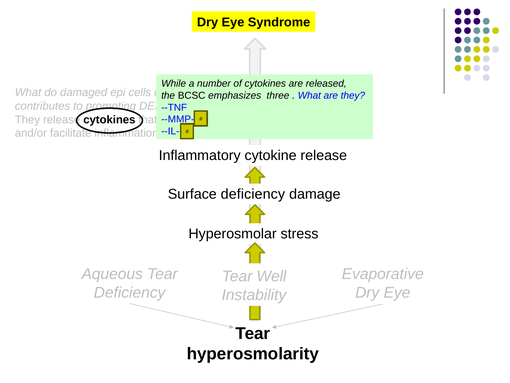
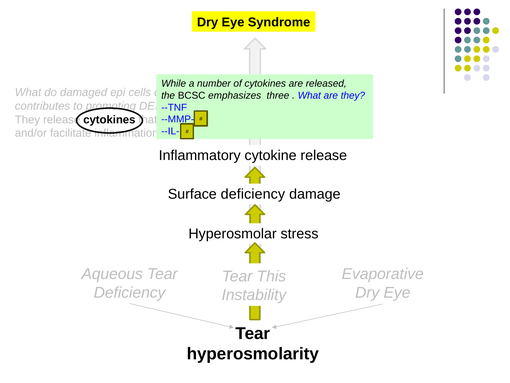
Well: Well -> This (271, 276)
